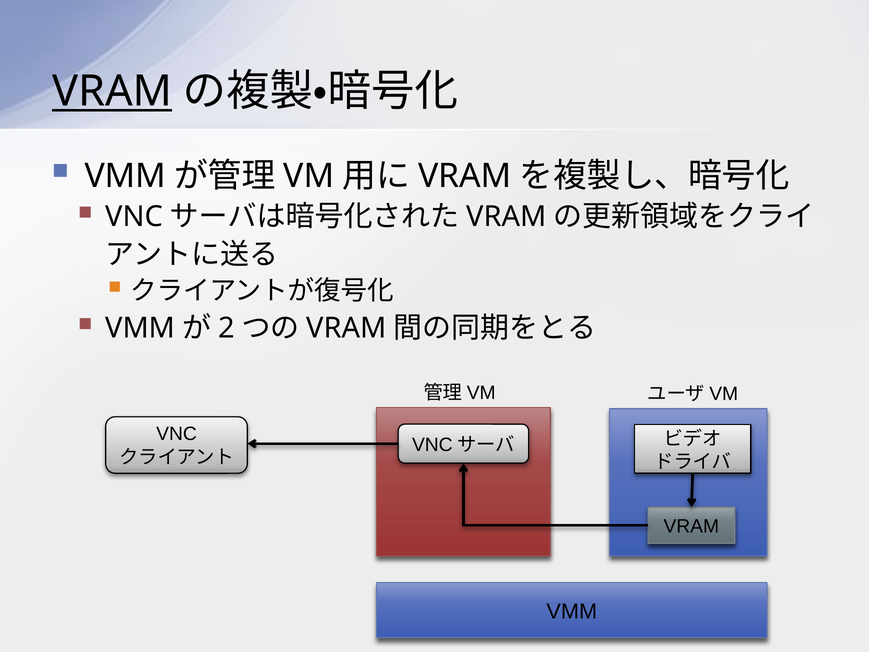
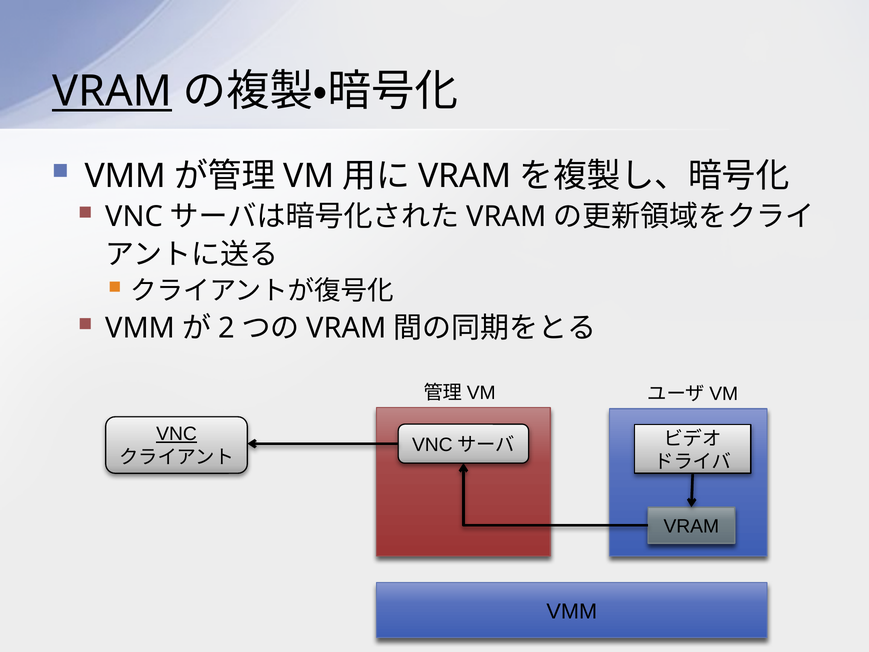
VNC underline: none -> present (177, 434)
